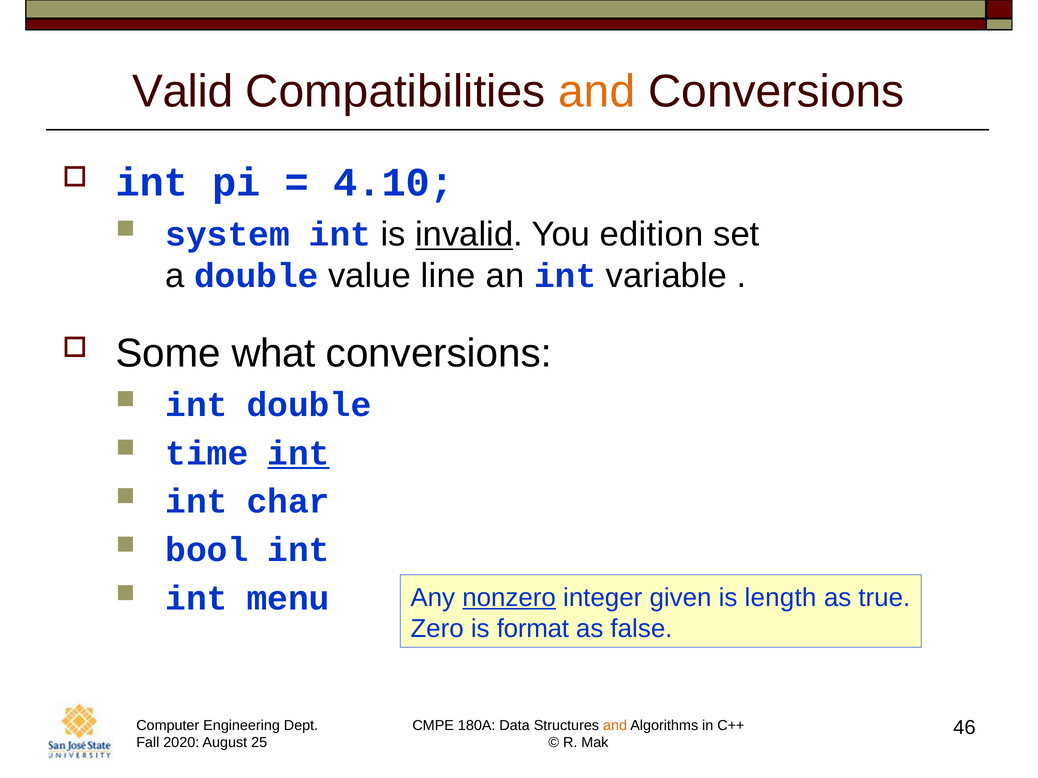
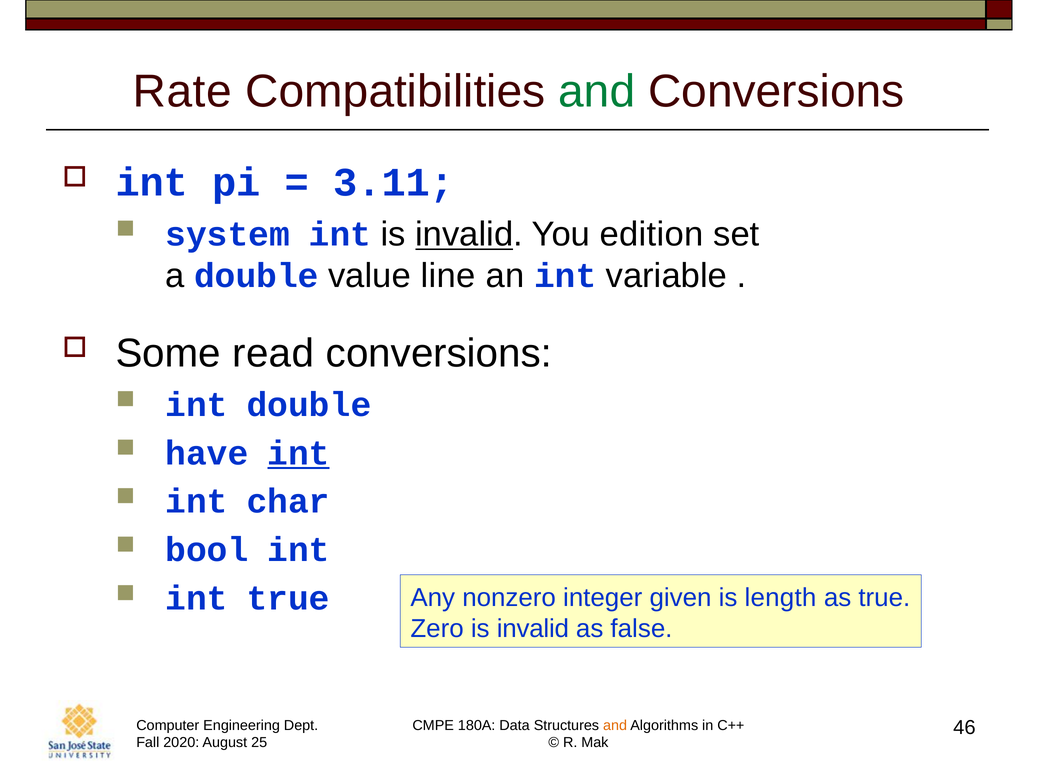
Valid: Valid -> Rate (182, 91)
and colour: orange -> green (597, 91)
4.10: 4.10 -> 3.11 (394, 183)
what: what -> read (273, 353)
time: time -> have (207, 453)
menu: menu -> true (288, 599)
nonzero underline: present -> none (509, 598)
Zero is format: format -> invalid (533, 629)
